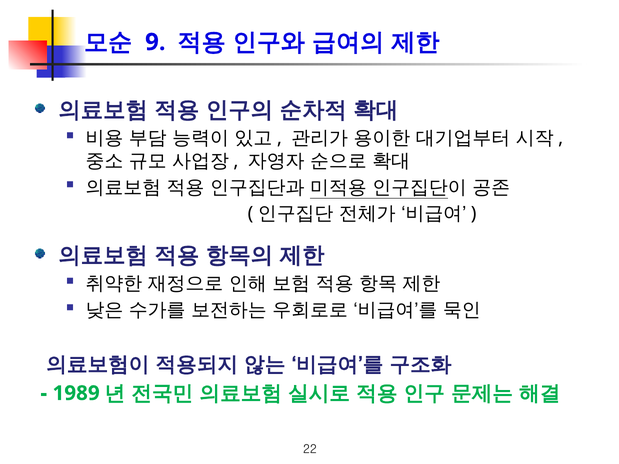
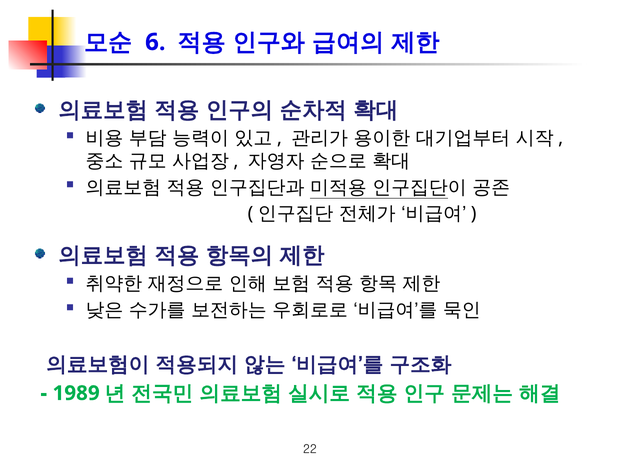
9: 9 -> 6 (155, 42)
